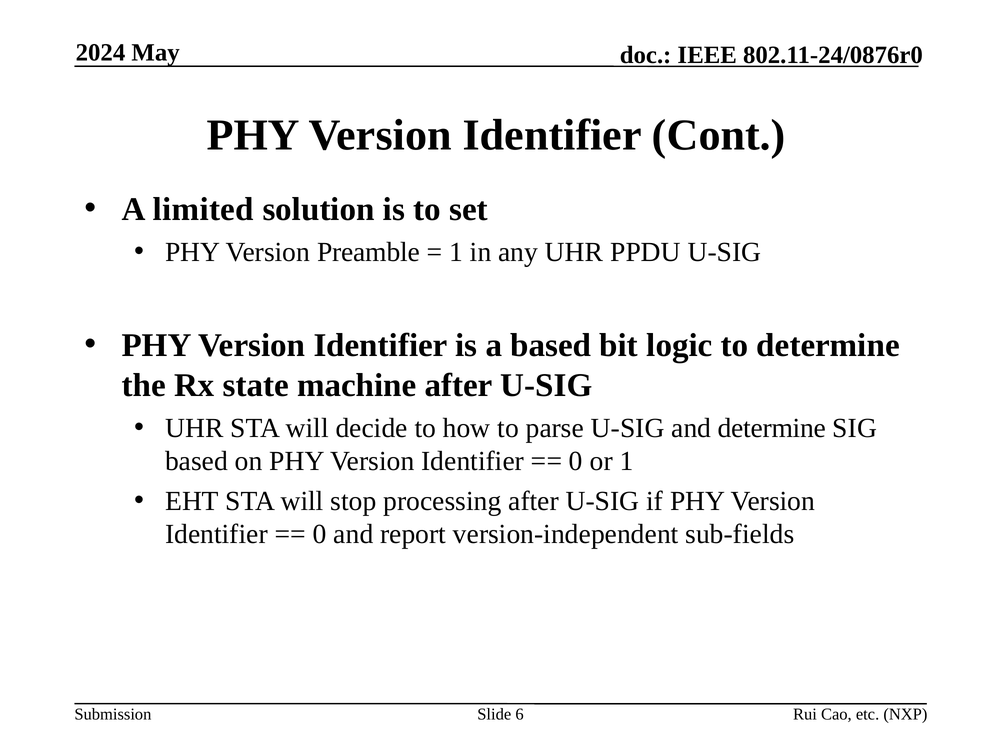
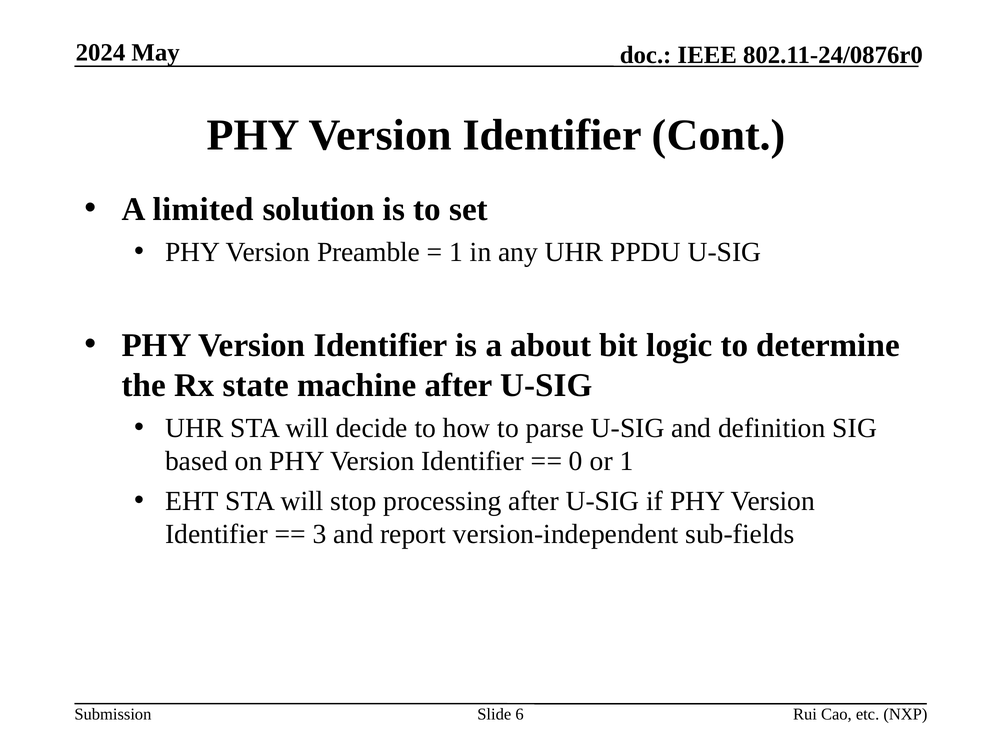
a based: based -> about (551, 345)
and determine: determine -> definition (772, 428)
0: 0 -> 3 (320, 534)
